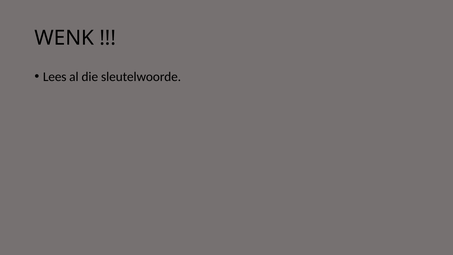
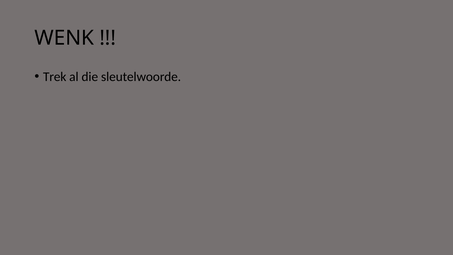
Lees: Lees -> Trek (55, 77)
